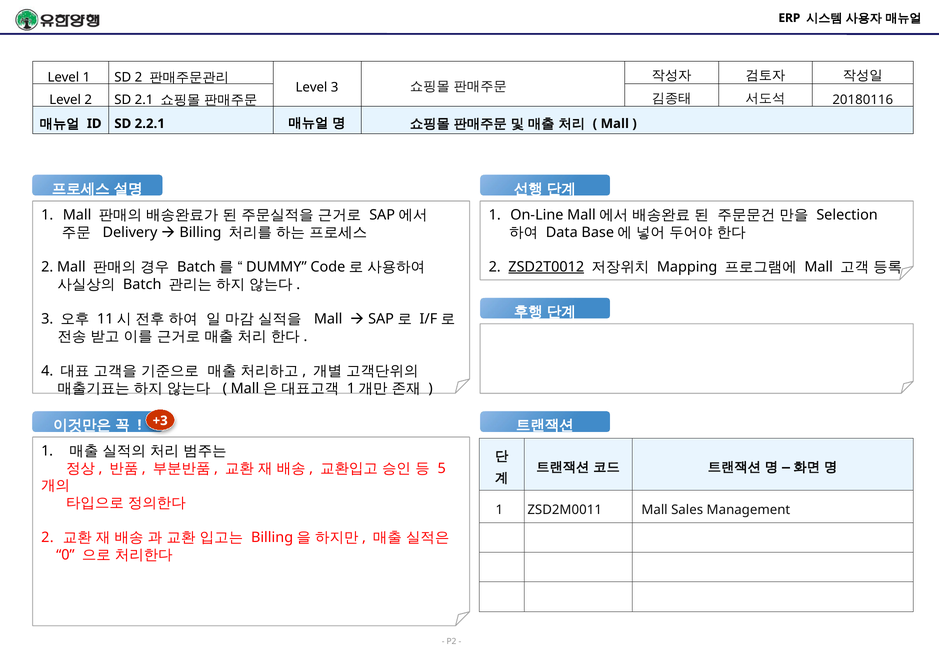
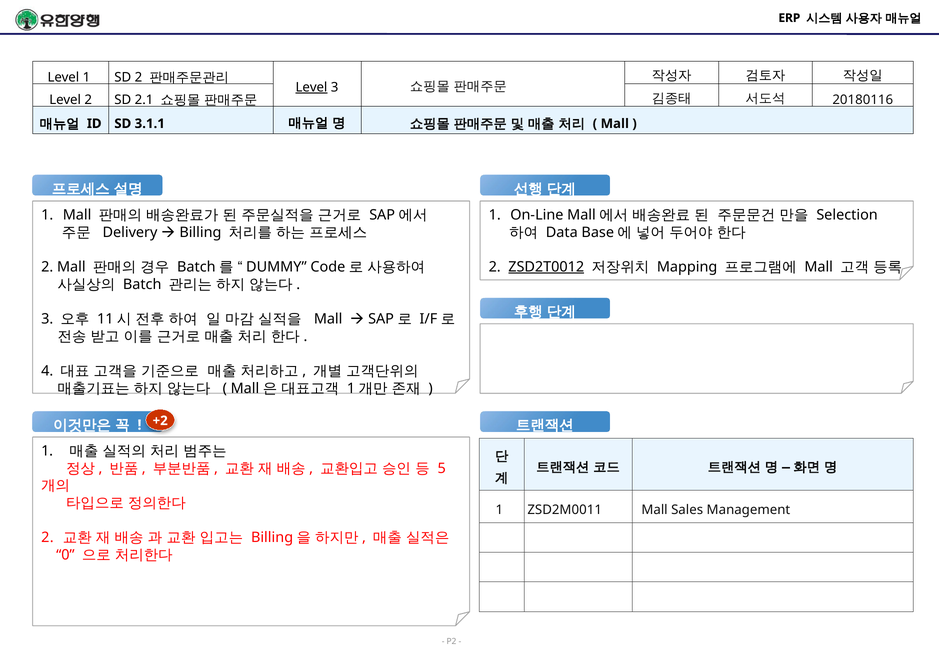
Level underline: none -> present (311, 87)
2.2.1: 2.2.1 -> 3.1.1 (150, 124)
+3: +3 -> +2 (160, 421)
